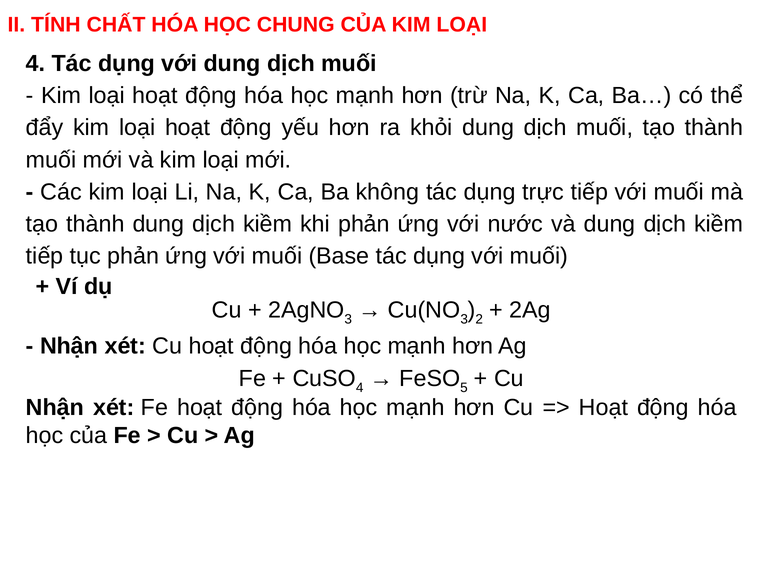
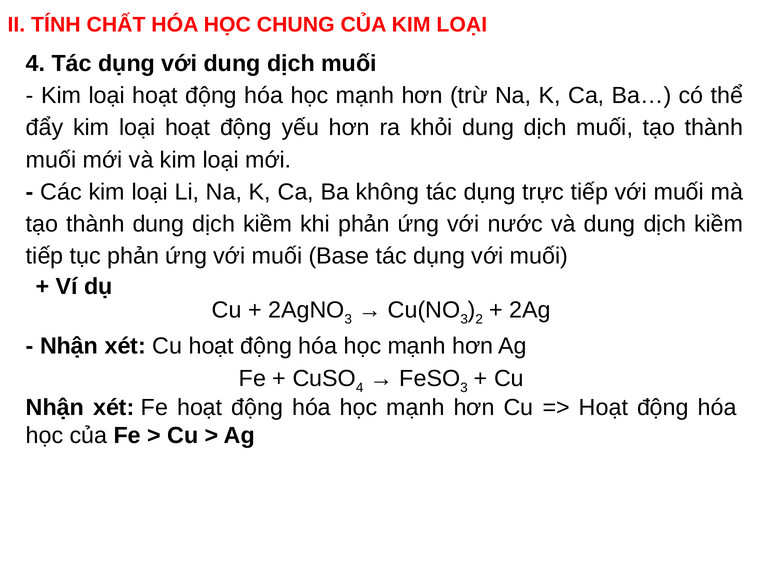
5: 5 -> 3 (464, 388)
